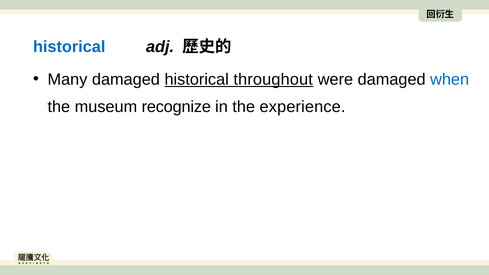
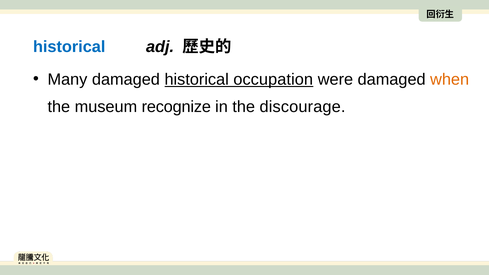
throughout: throughout -> occupation (273, 79)
when colour: blue -> orange (450, 79)
experience: experience -> discourage (303, 107)
